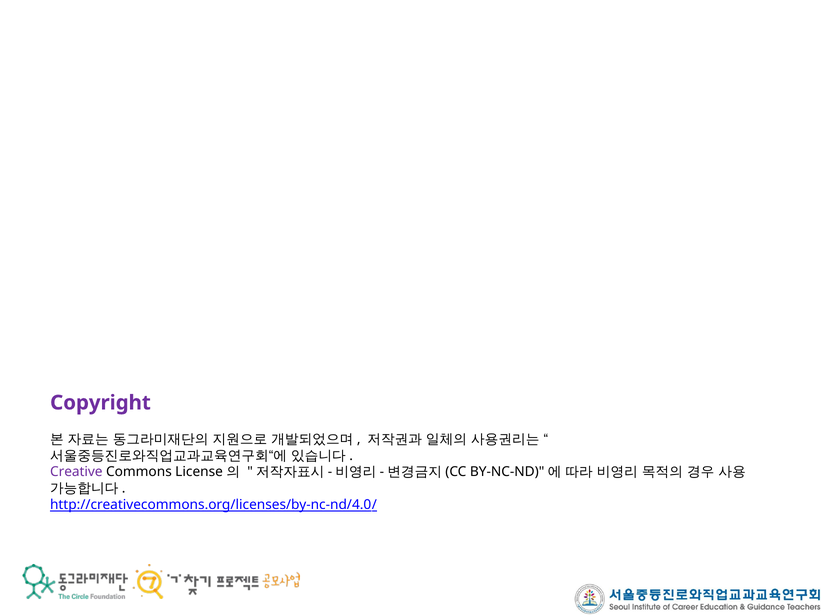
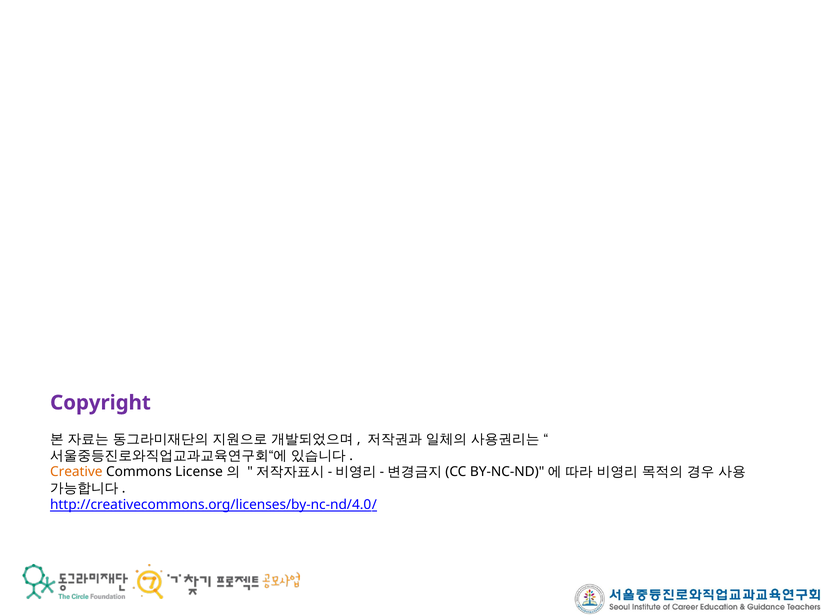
Creative colour: purple -> orange (76, 473)
